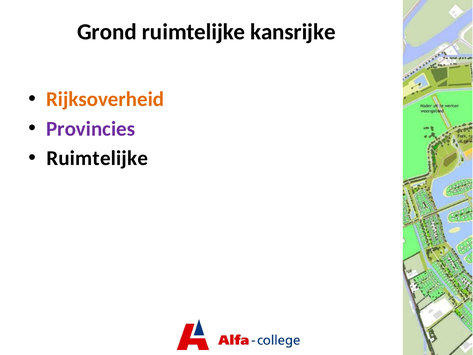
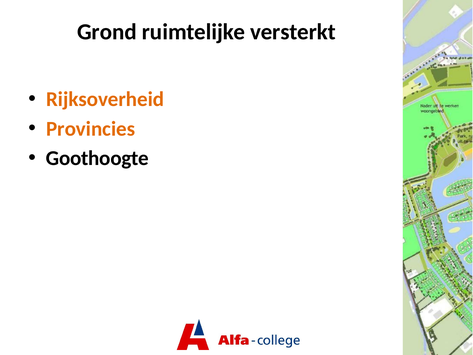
kansrijke: kansrijke -> versterkt (293, 32)
Provincies colour: purple -> orange (91, 129)
Ruimtelijke: Ruimtelijke -> Goothoogte (97, 158)
